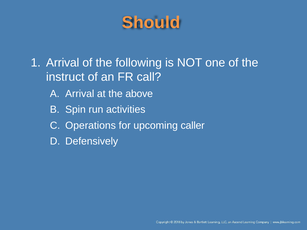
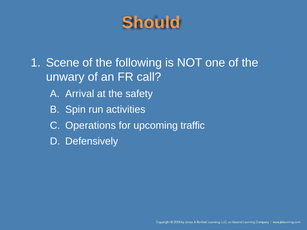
Arrival: Arrival -> Scene (63, 63)
instruct: instruct -> unwary (65, 77)
above: above -> safety (139, 94)
caller: caller -> traffic (193, 126)
